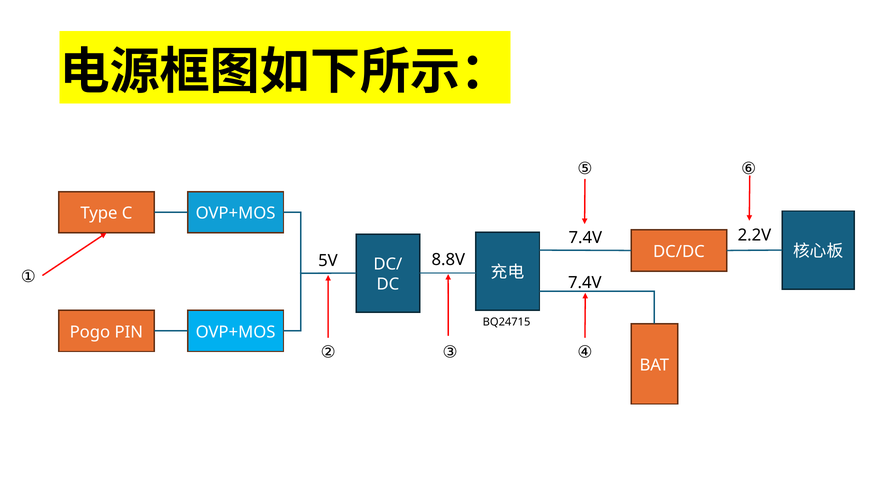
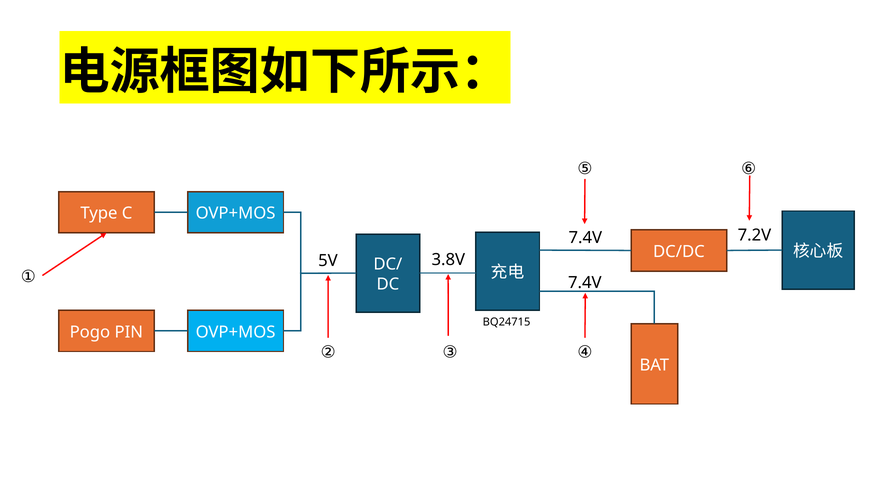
2.2V: 2.2V -> 7.2V (754, 235)
8.8V: 8.8V -> 3.8V (448, 260)
